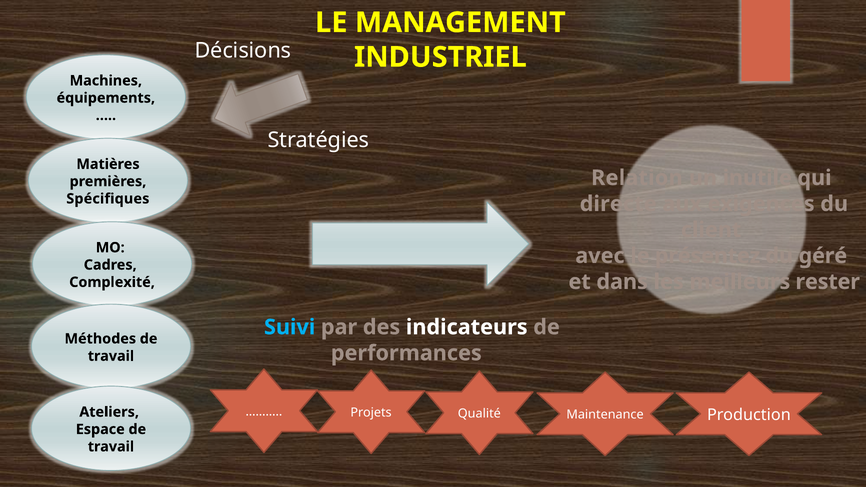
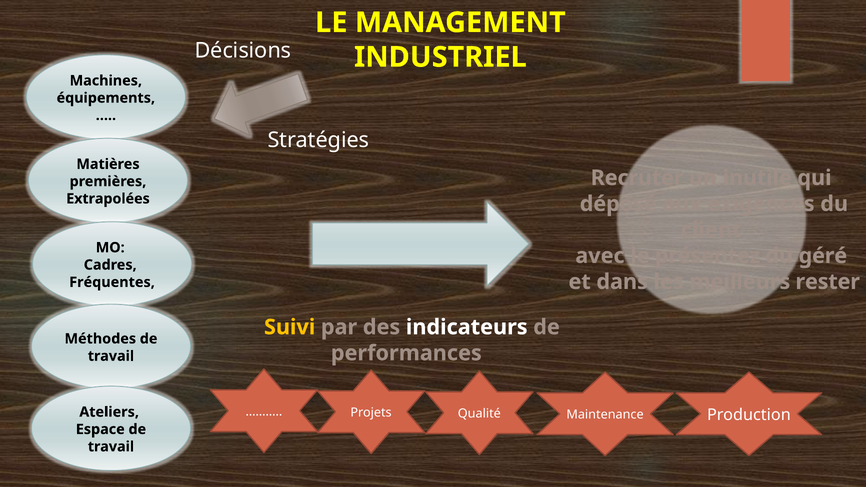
Relation: Relation -> Recruter (637, 178)
Spécifiques: Spécifiques -> Extrapolées (108, 199)
directe: directe -> déposé (618, 204)
Complexité: Complexité -> Fréquentes (112, 282)
Suivi colour: light blue -> yellow (290, 327)
